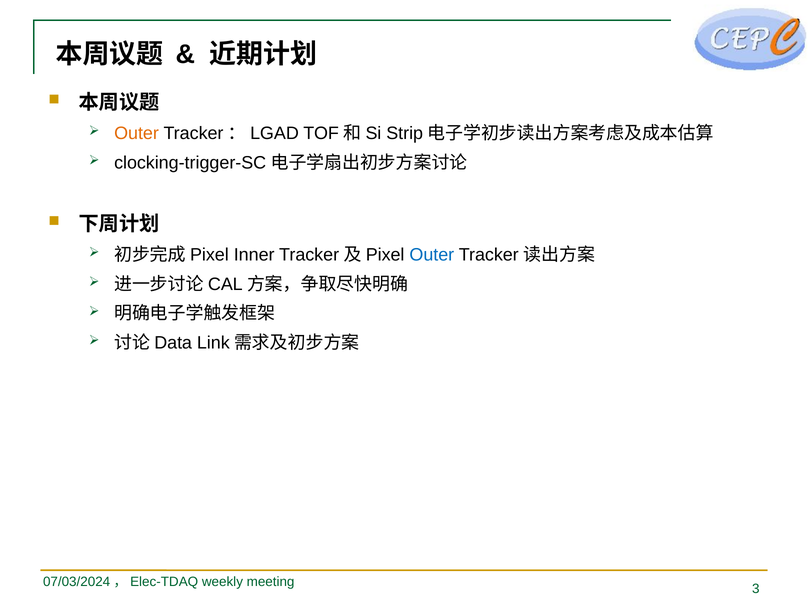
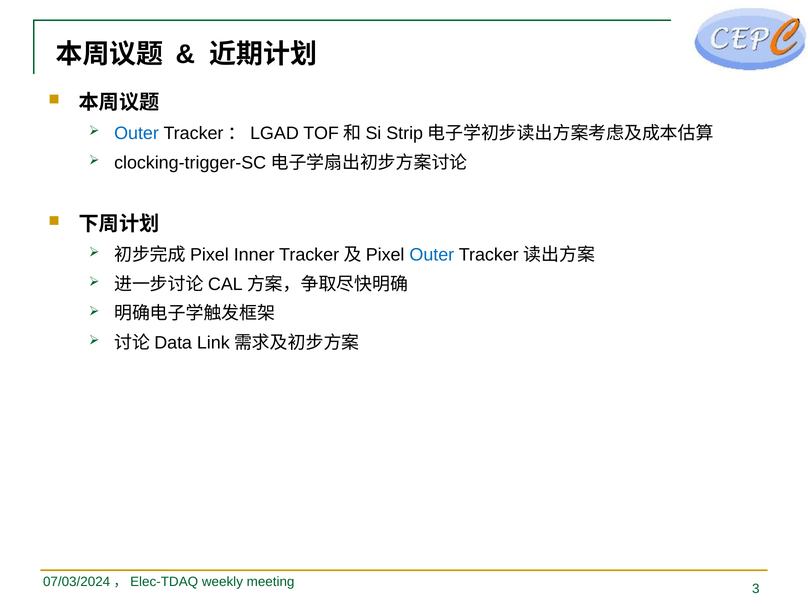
Outer colour: orange -> blue (137, 133)
